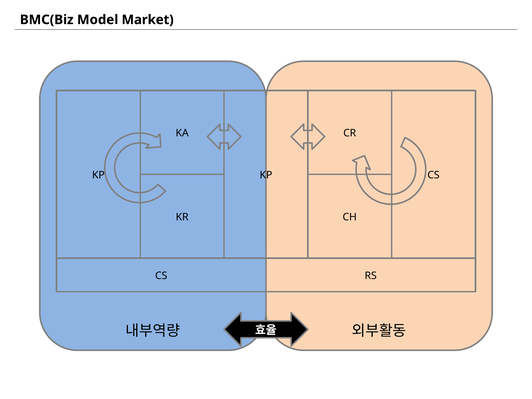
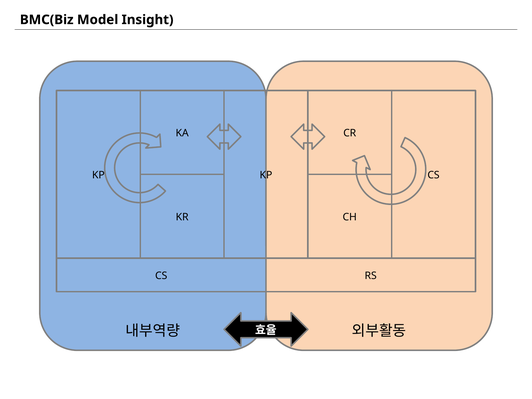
Market: Market -> Insight (148, 20)
